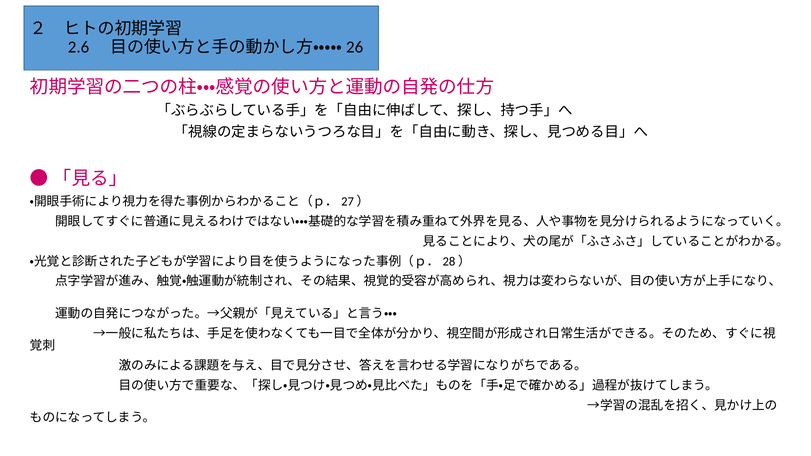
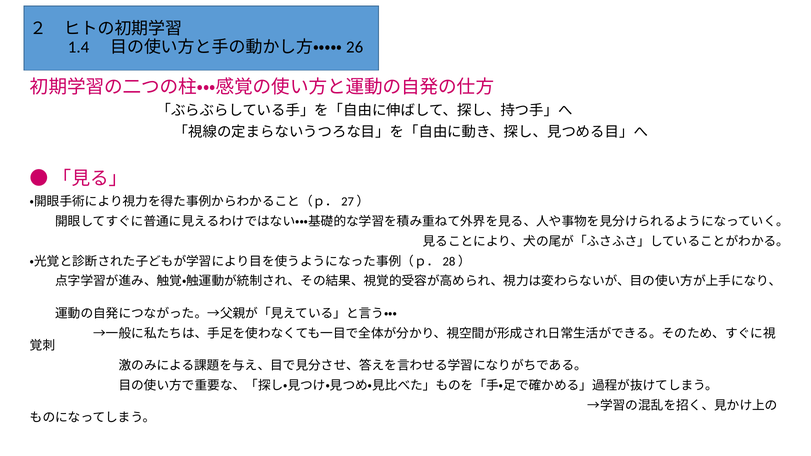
2.6: 2.6 -> 1.4 (79, 47)
